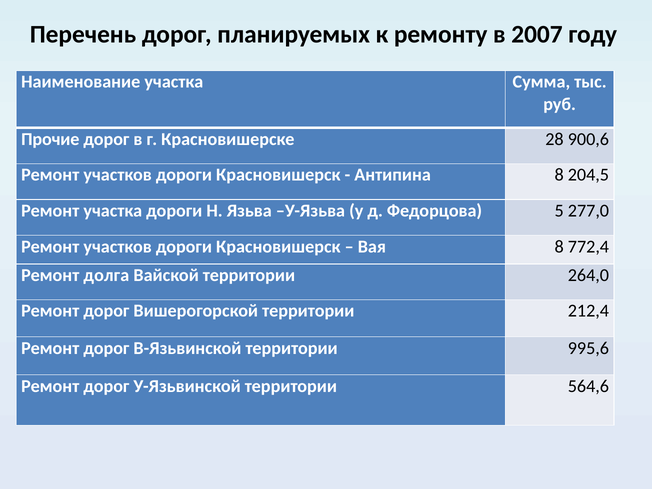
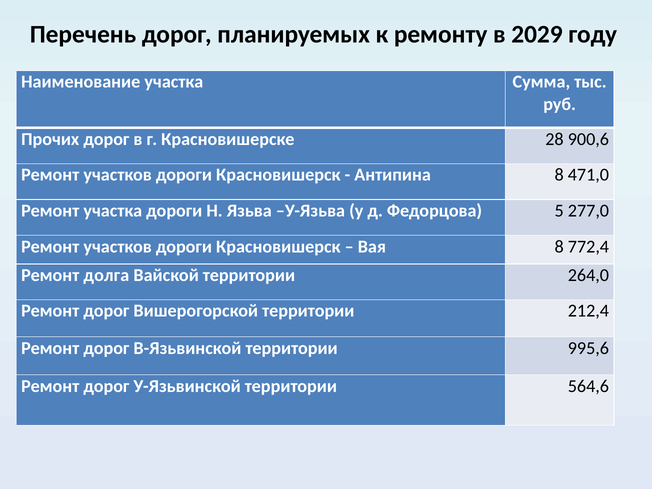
2007: 2007 -> 2029 (537, 34)
Прочие: Прочие -> Прочих (50, 139)
204,5: 204,5 -> 471,0 (588, 175)
